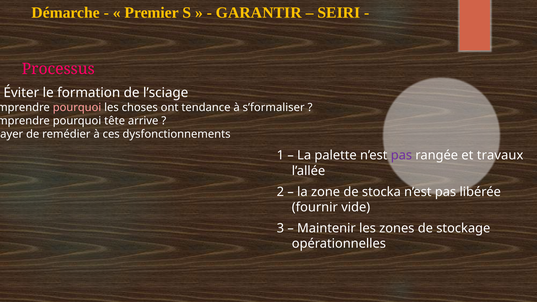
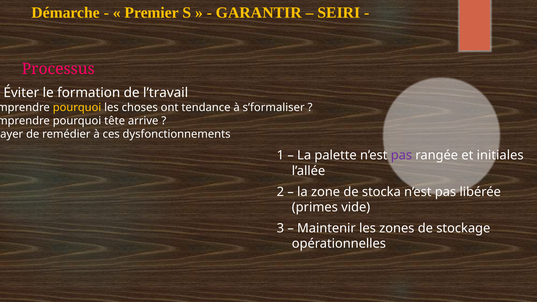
l’sciage: l’sciage -> l’travail (166, 93)
pourquoi colour: pink -> yellow (77, 107)
travaux: travaux -> initiales (500, 155)
fournir: fournir -> primes (315, 207)
